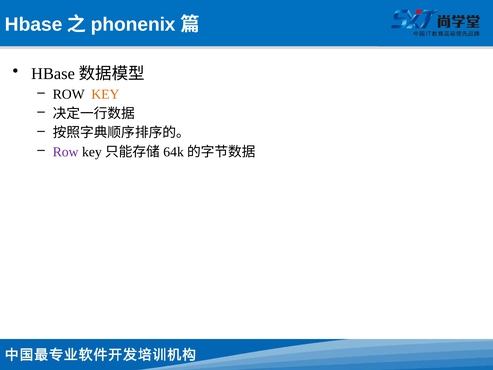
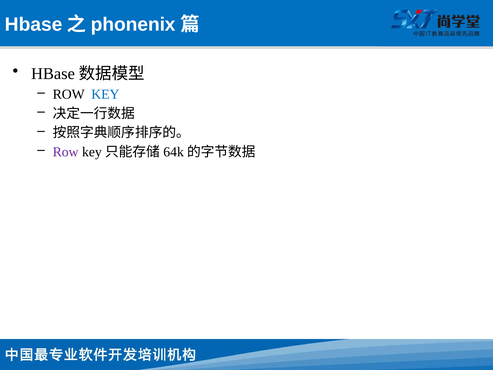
KEY colour: orange -> blue (105, 94)
